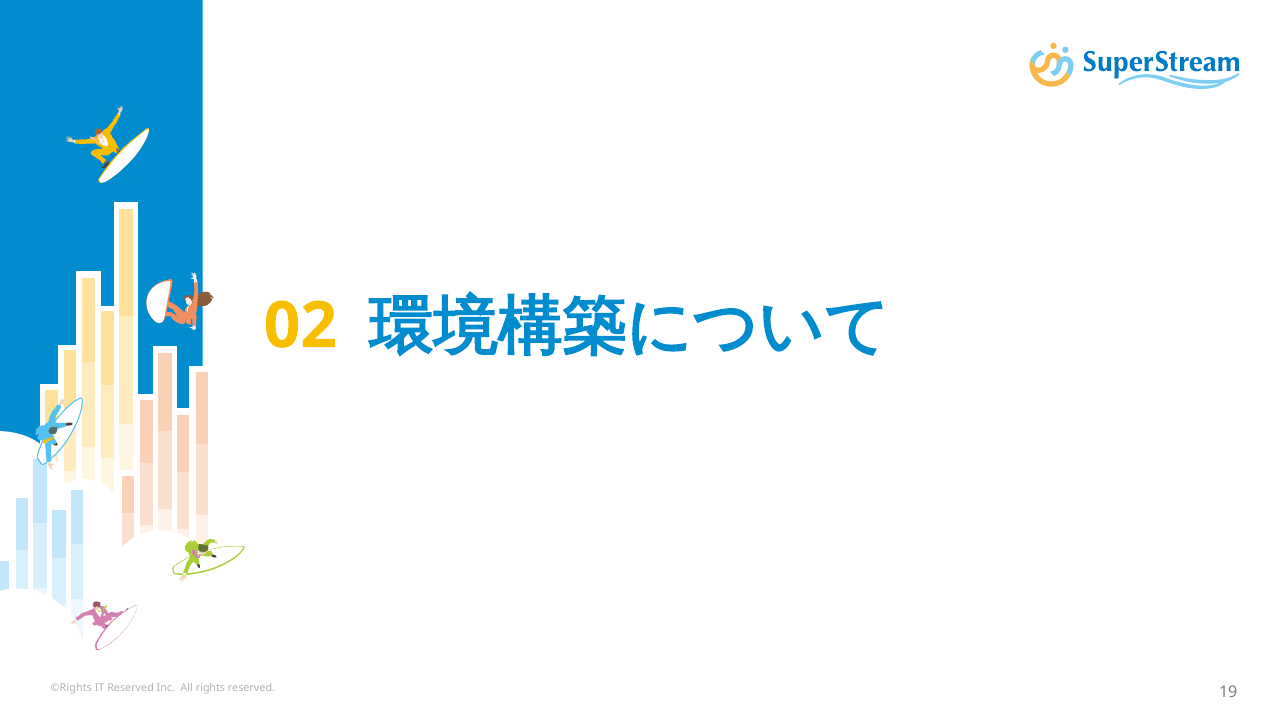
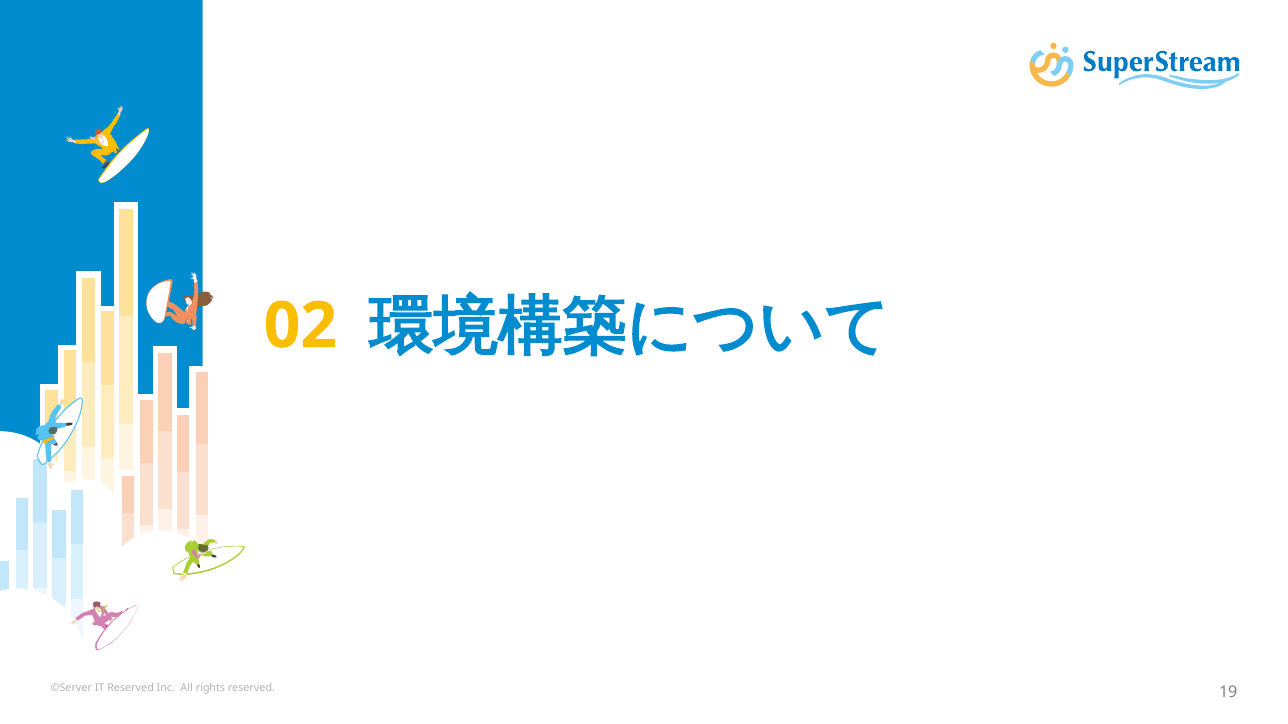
©Rights: ©Rights -> ©Server (71, 688)
